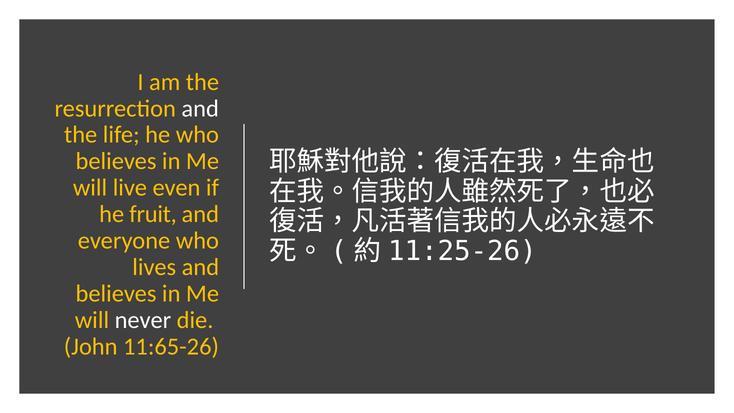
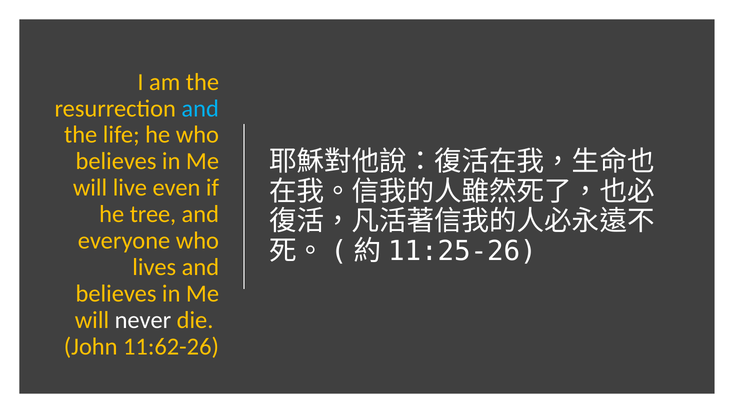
and colour: white -> light blue (200, 108)
fruit: fruit -> tree (153, 214)
11:65-26: 11:65-26 -> 11:62-26 (171, 346)
